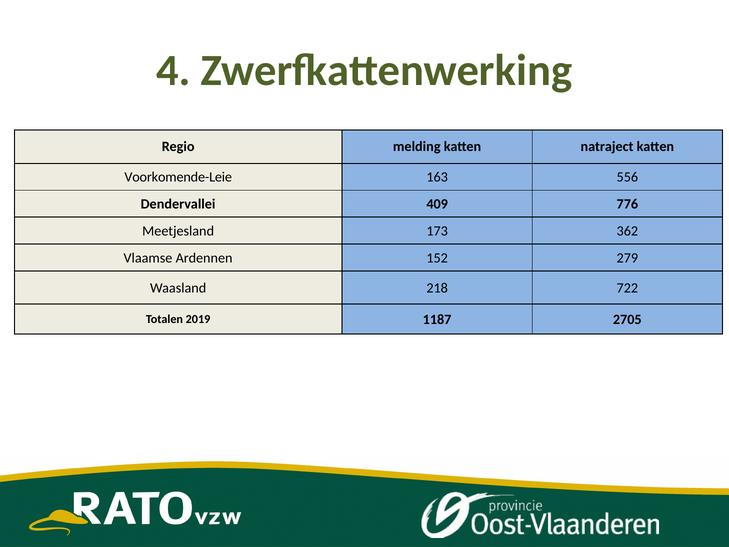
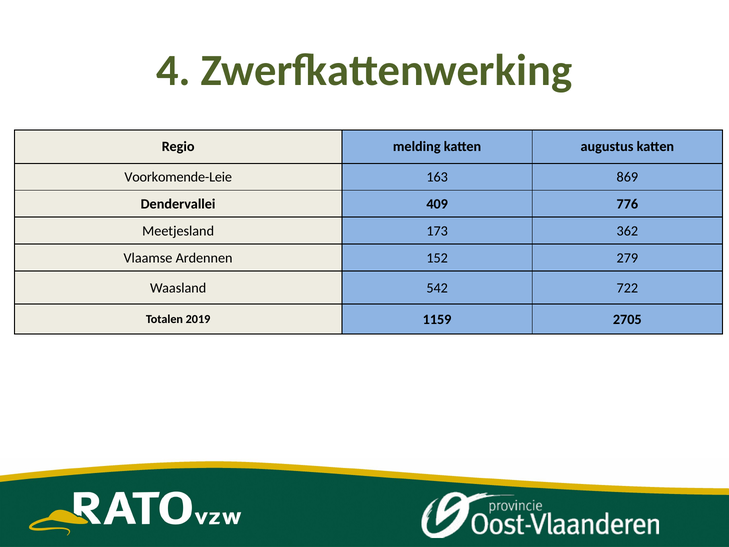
natraject: natraject -> augustus (607, 147)
556: 556 -> 869 (627, 177)
218: 218 -> 542 (437, 288)
1187: 1187 -> 1159 (437, 319)
